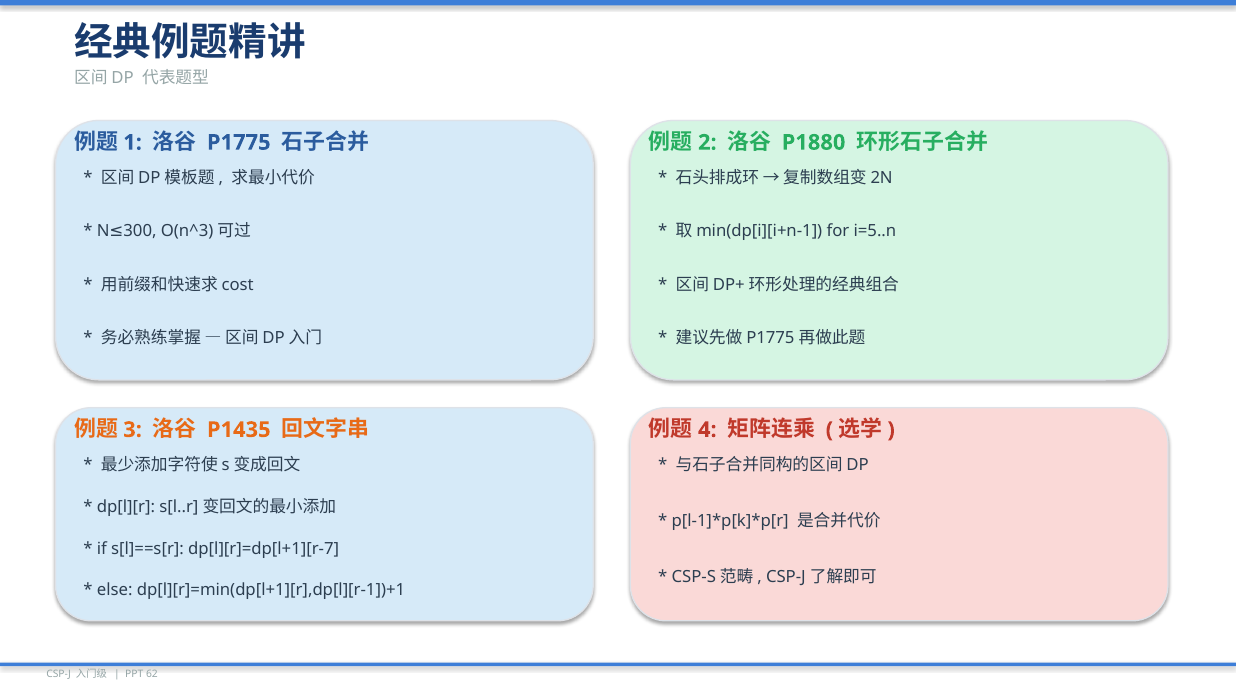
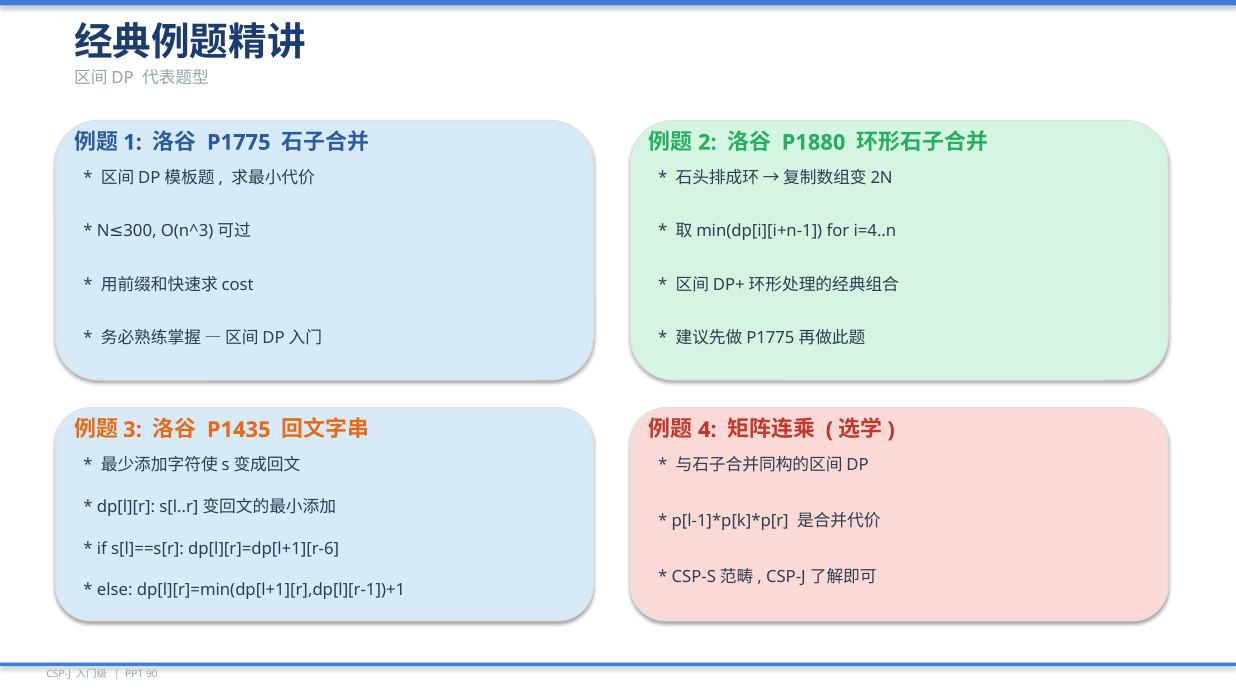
i=5..n: i=5..n -> i=4..n (875, 231)
dp[l][r]=dp[l+1][r-7: dp[l][r]=dp[l+1][r-7 -> dp[l][r]=dp[l+1][r-6 (264, 549)
62: 62 -> 90 (152, 674)
